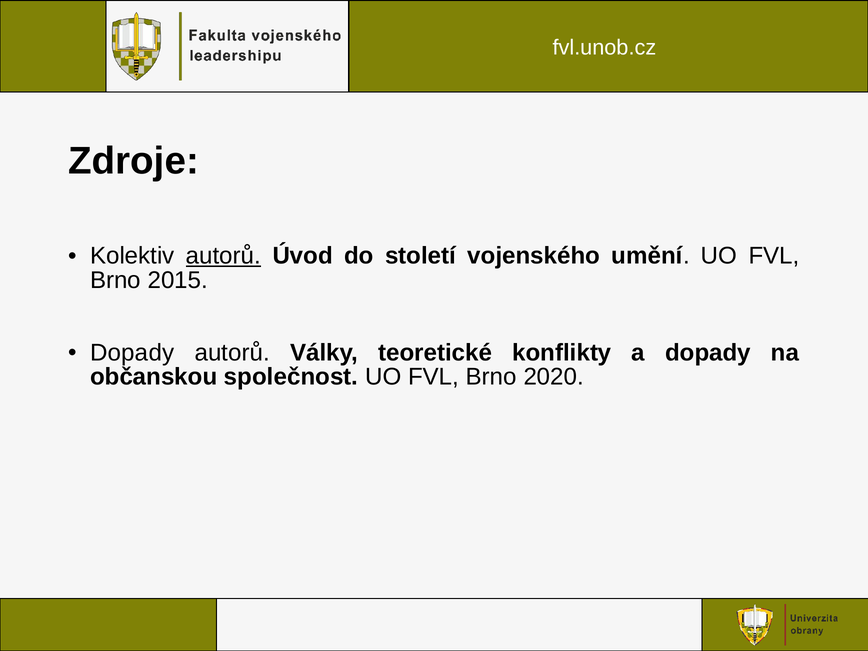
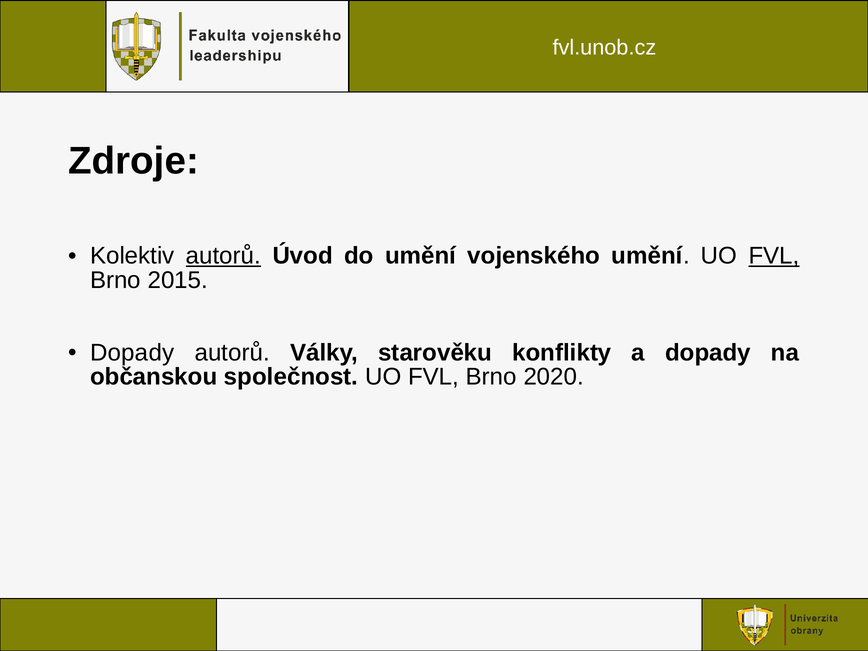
do století: století -> umění (421, 256)
FVL underline: none -> present (774, 256)
teoretické: teoretické -> starověku (435, 353)
